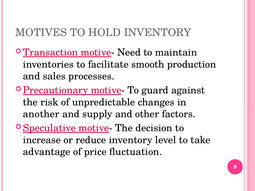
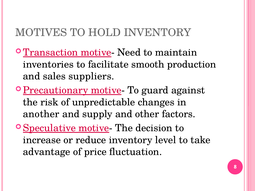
processes: processes -> suppliers (91, 76)
